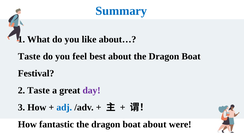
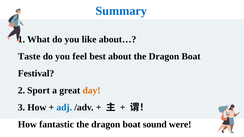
2 Taste: Taste -> Sport (39, 91)
day colour: purple -> orange (92, 91)
boat about: about -> sound (155, 125)
